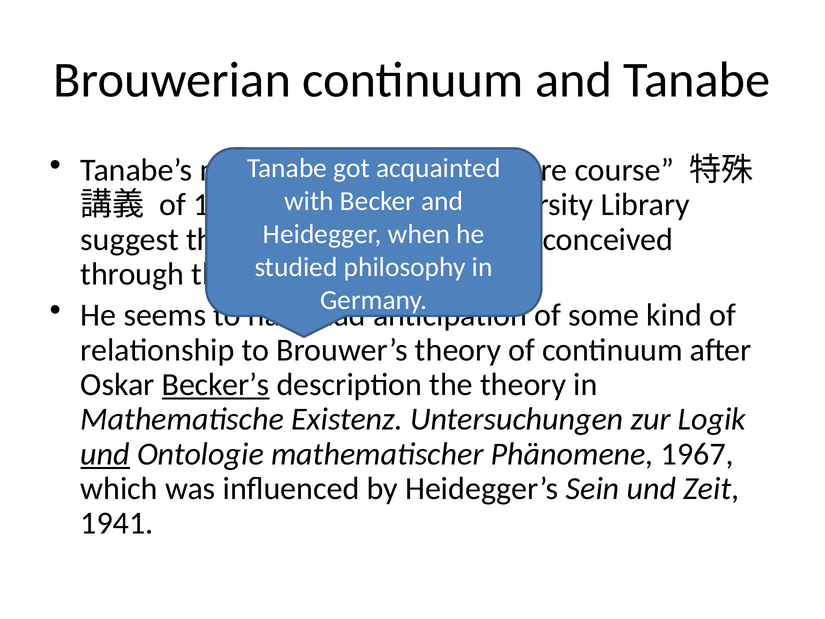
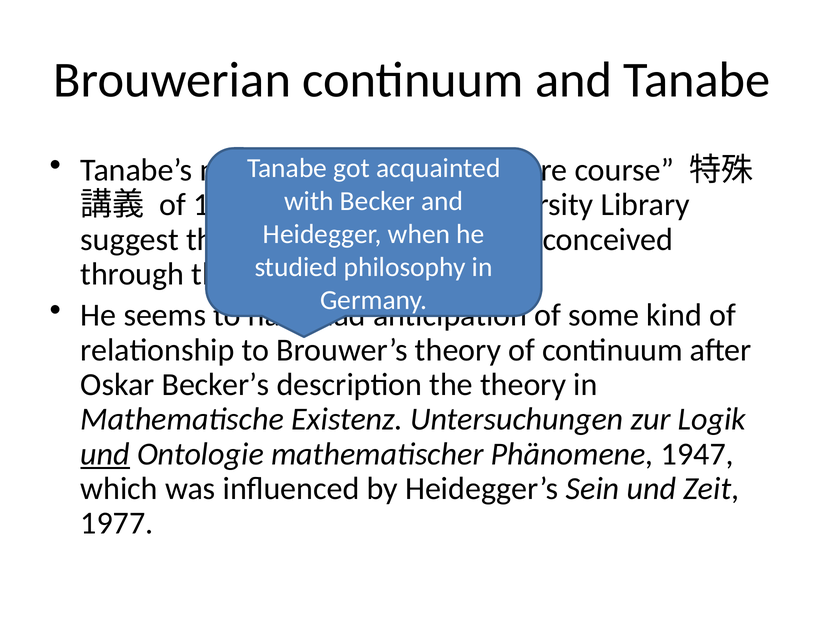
Becker’s underline: present -> none (216, 385)
1967: 1967 -> 1947 (697, 454)
1941: 1941 -> 1977 (117, 523)
